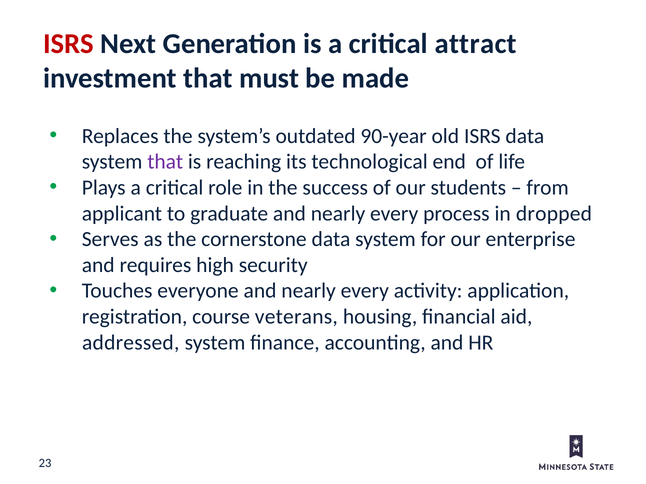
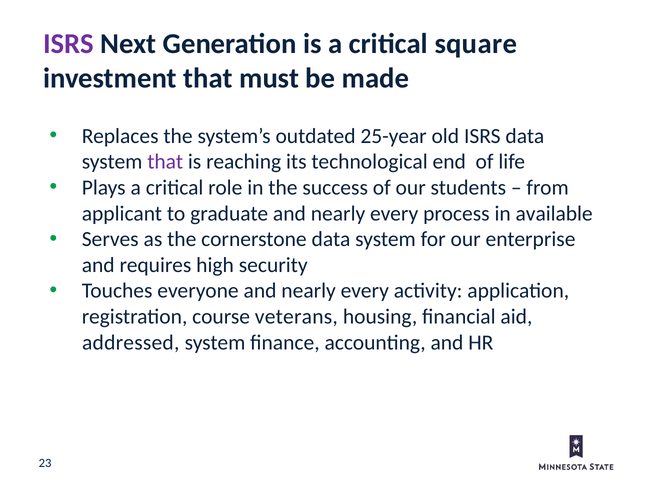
ISRS colour: red -> purple (68, 44)
attract: attract -> square (476, 44)
90-year: 90-year -> 25-year (394, 136)
dropped: dropped -> available (554, 214)
